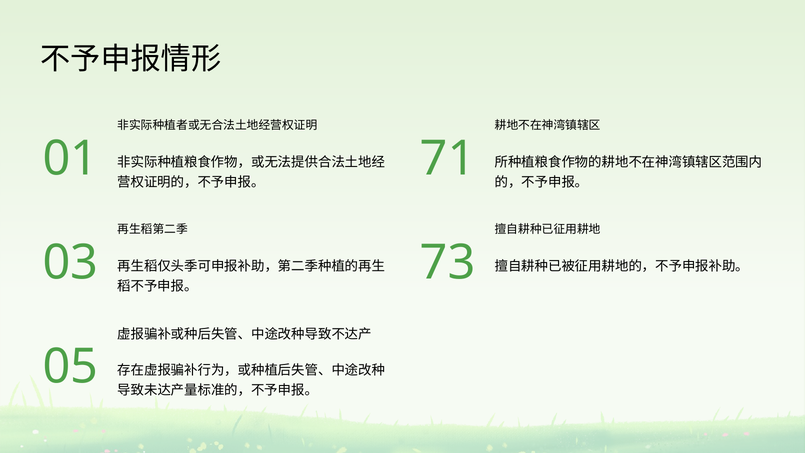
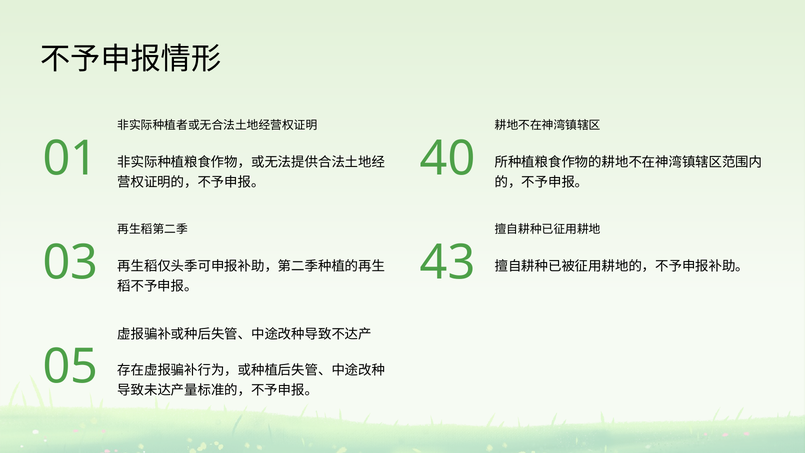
71: 71 -> 40 (448, 159)
73: 73 -> 43 (448, 263)
